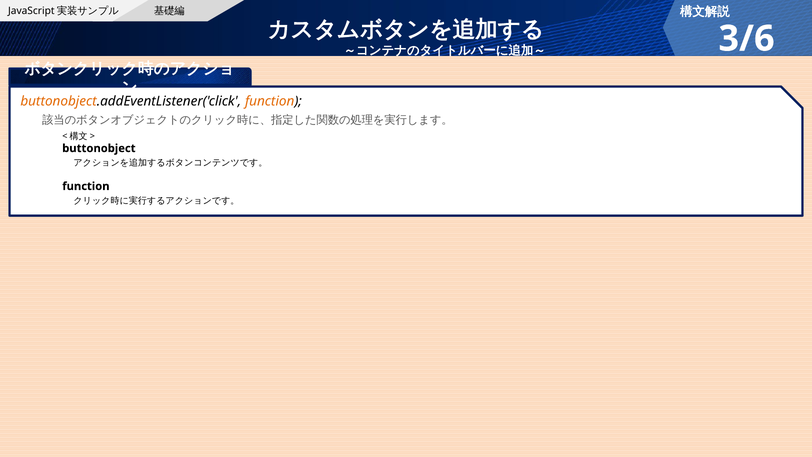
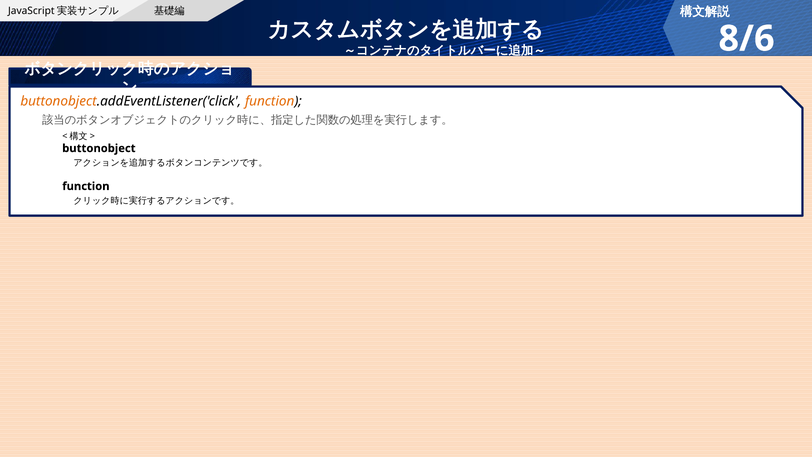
3/6: 3/6 -> 8/6 (747, 39)
